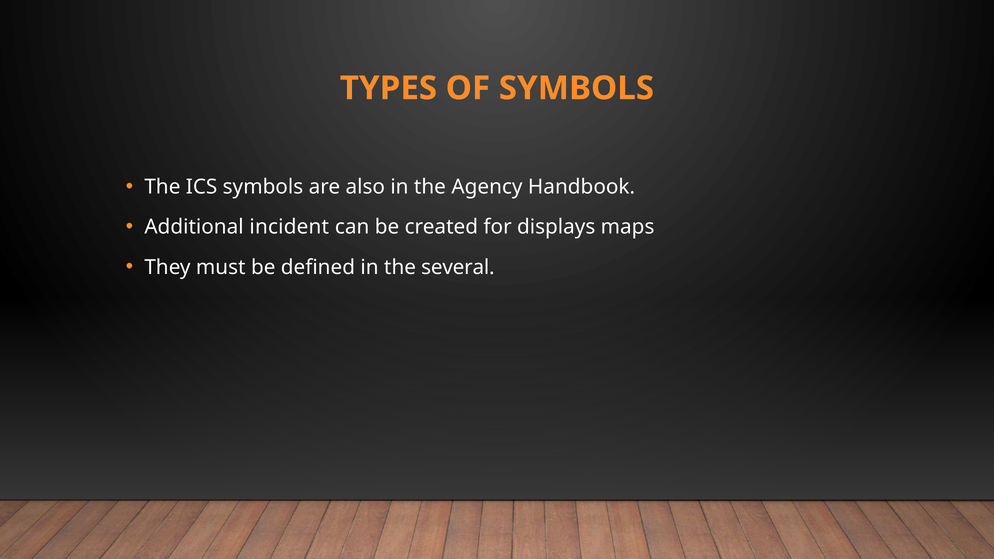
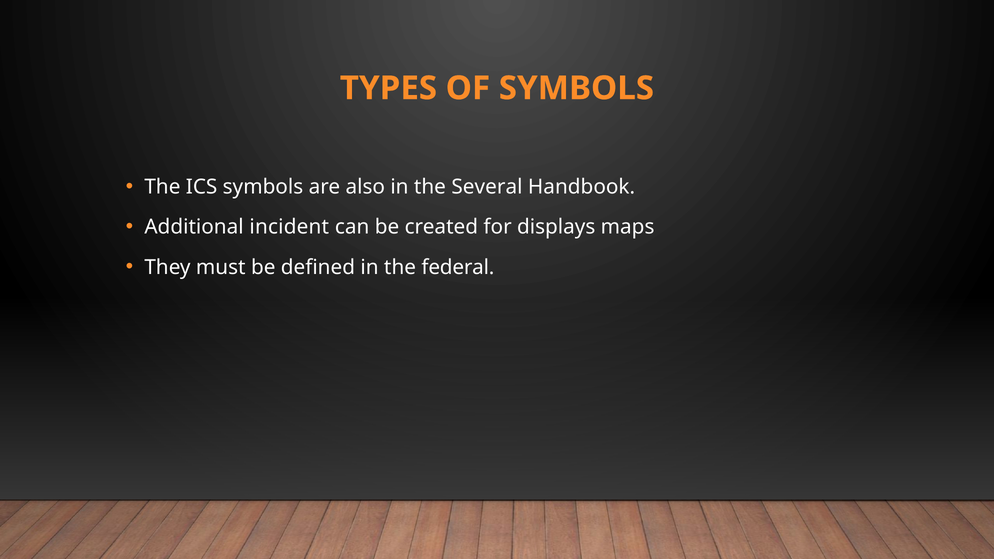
Agency: Agency -> Several (487, 187)
several: several -> federal (458, 267)
